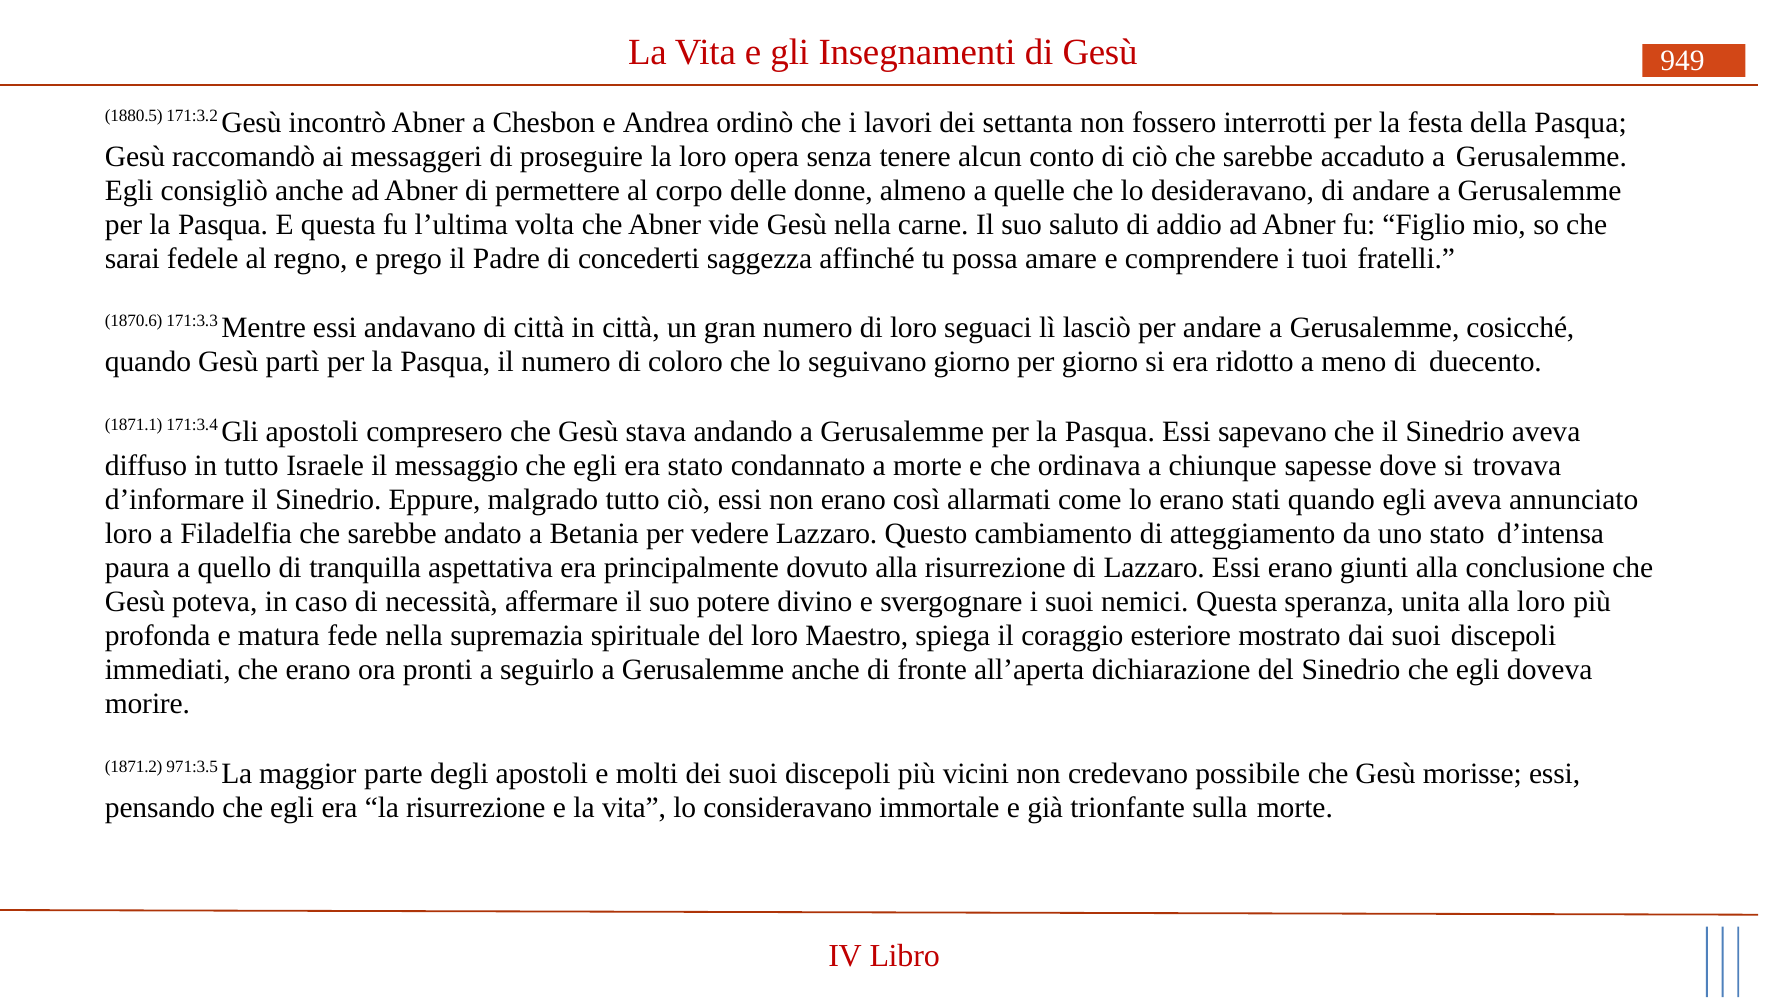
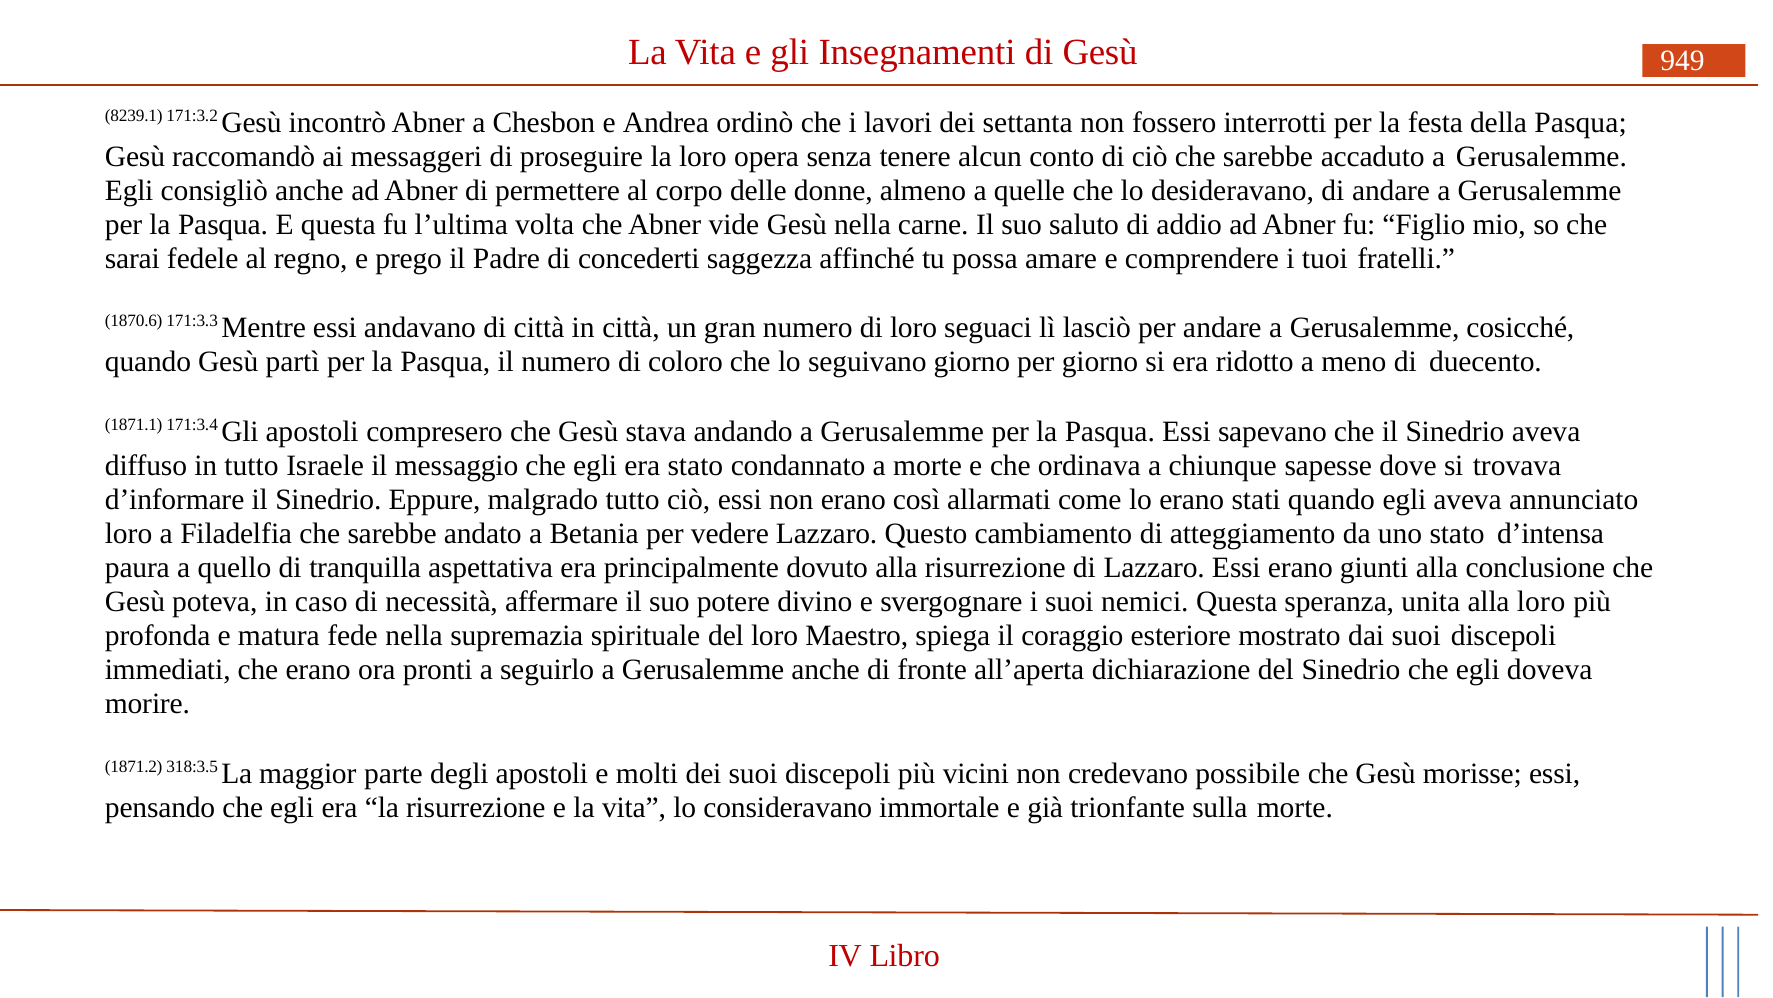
1880.5: 1880.5 -> 8239.1 (134, 115)
971:3.5: 971:3.5 -> 318:3.5 (192, 767)
